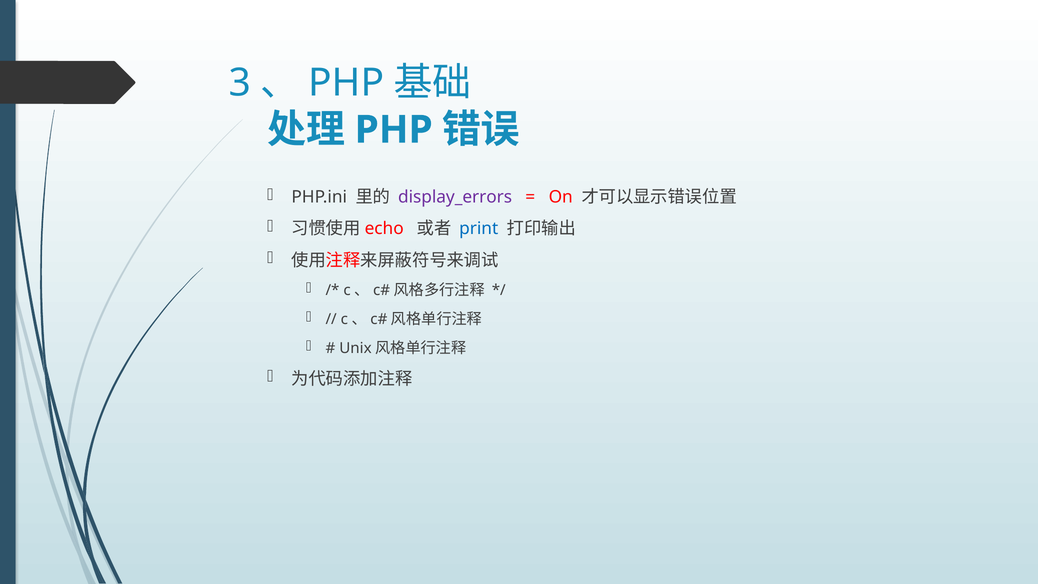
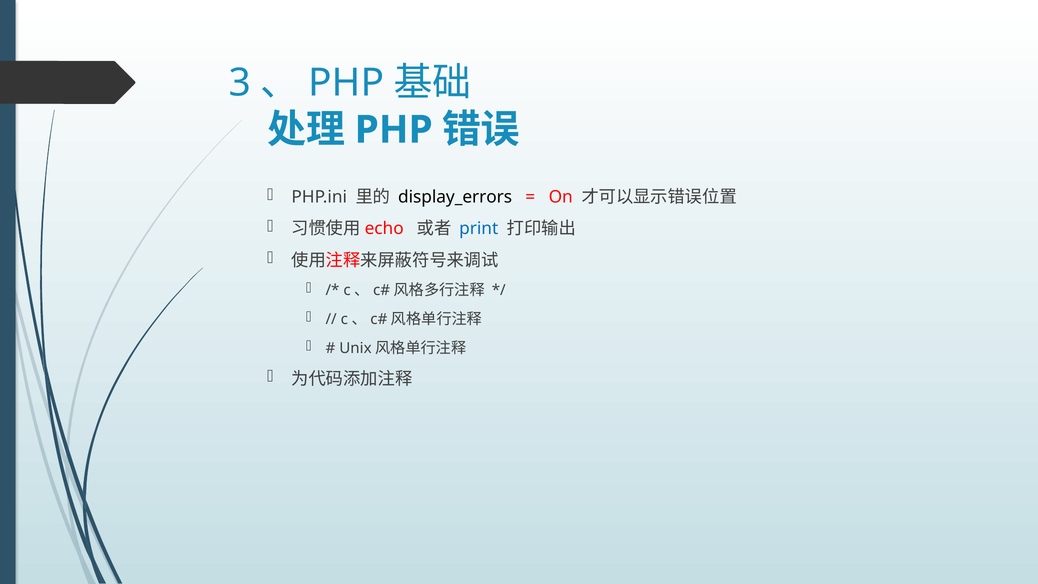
display_errors colour: purple -> black (455, 197)
